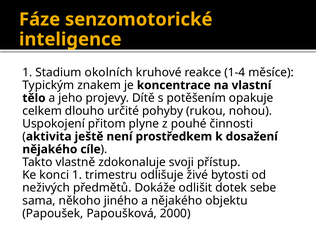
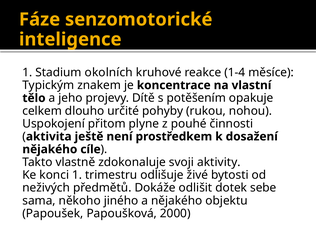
přístup: přístup -> aktivity (219, 162)
